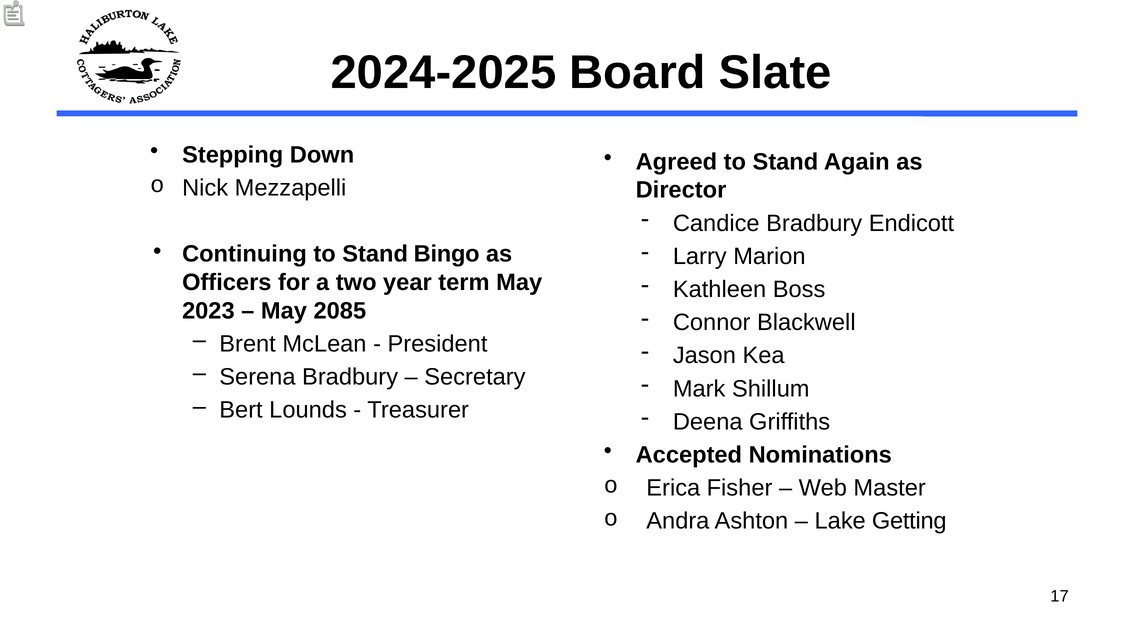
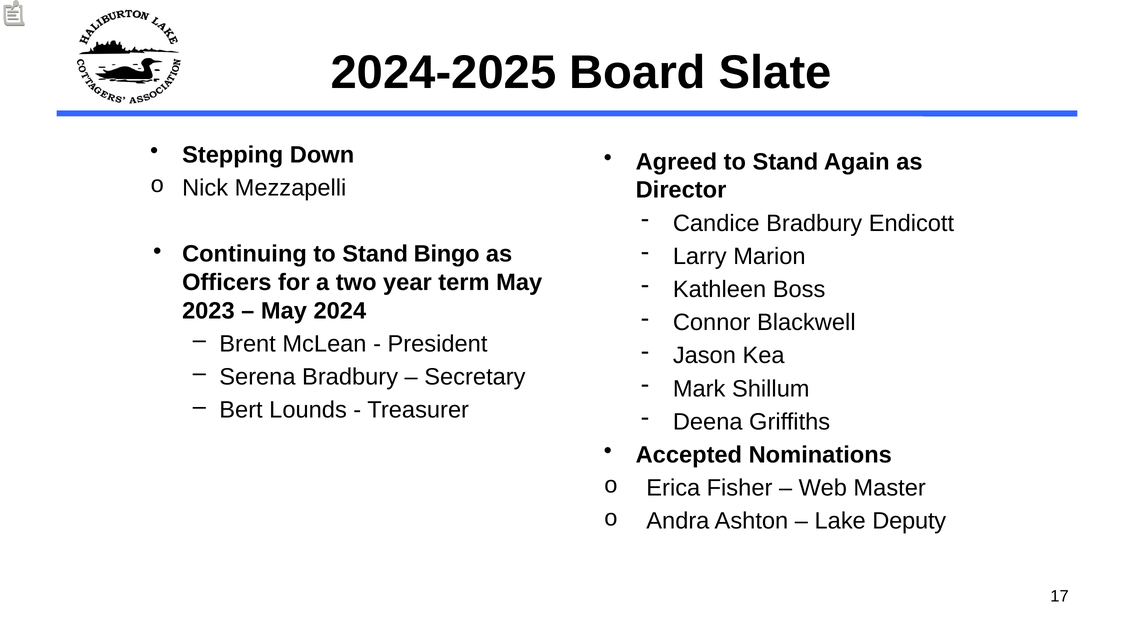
2085: 2085 -> 2024 (340, 311)
Getting: Getting -> Deputy (909, 521)
